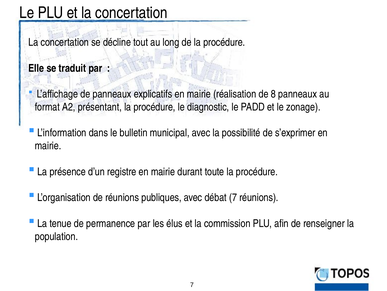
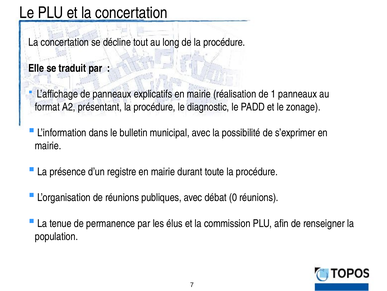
8: 8 -> 1 (273, 94)
débat 7: 7 -> 0 (233, 197)
